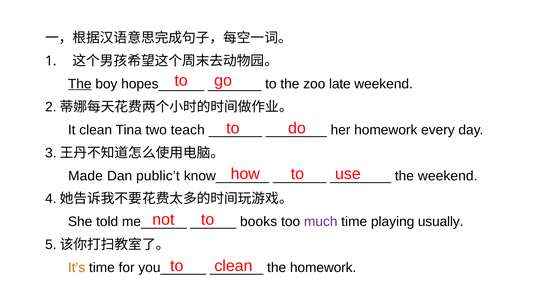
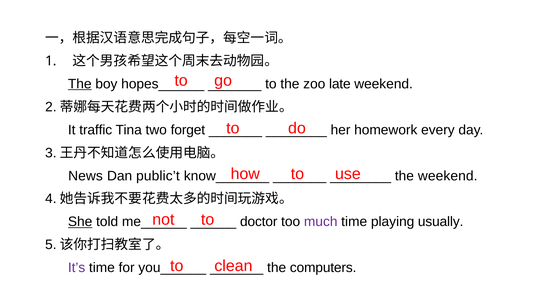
It clean: clean -> traffic (96, 130)
teach: teach -> forget (188, 130)
Made: Made -> News (86, 176)
She underline: none -> present (80, 222)
books: books -> doctor (259, 222)
It’s colour: orange -> purple (77, 268)
the homework: homework -> computers (323, 268)
